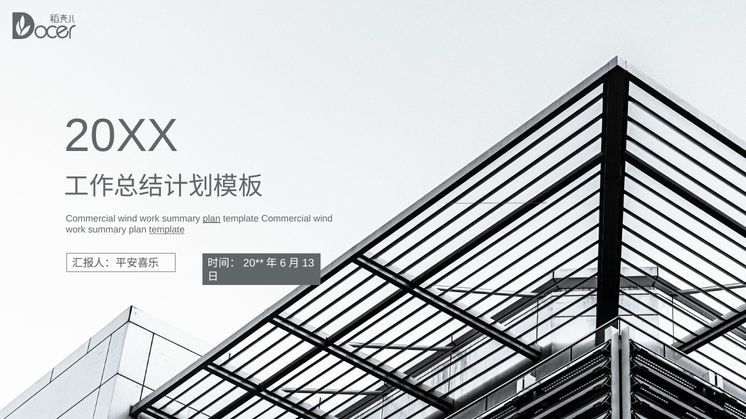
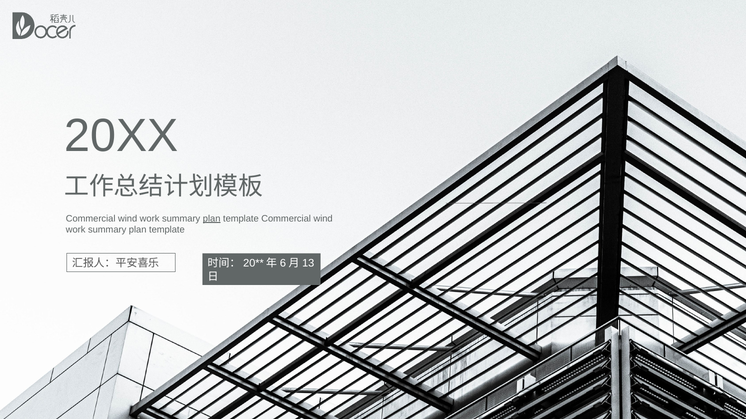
template underline: present -> none (167, 230)
